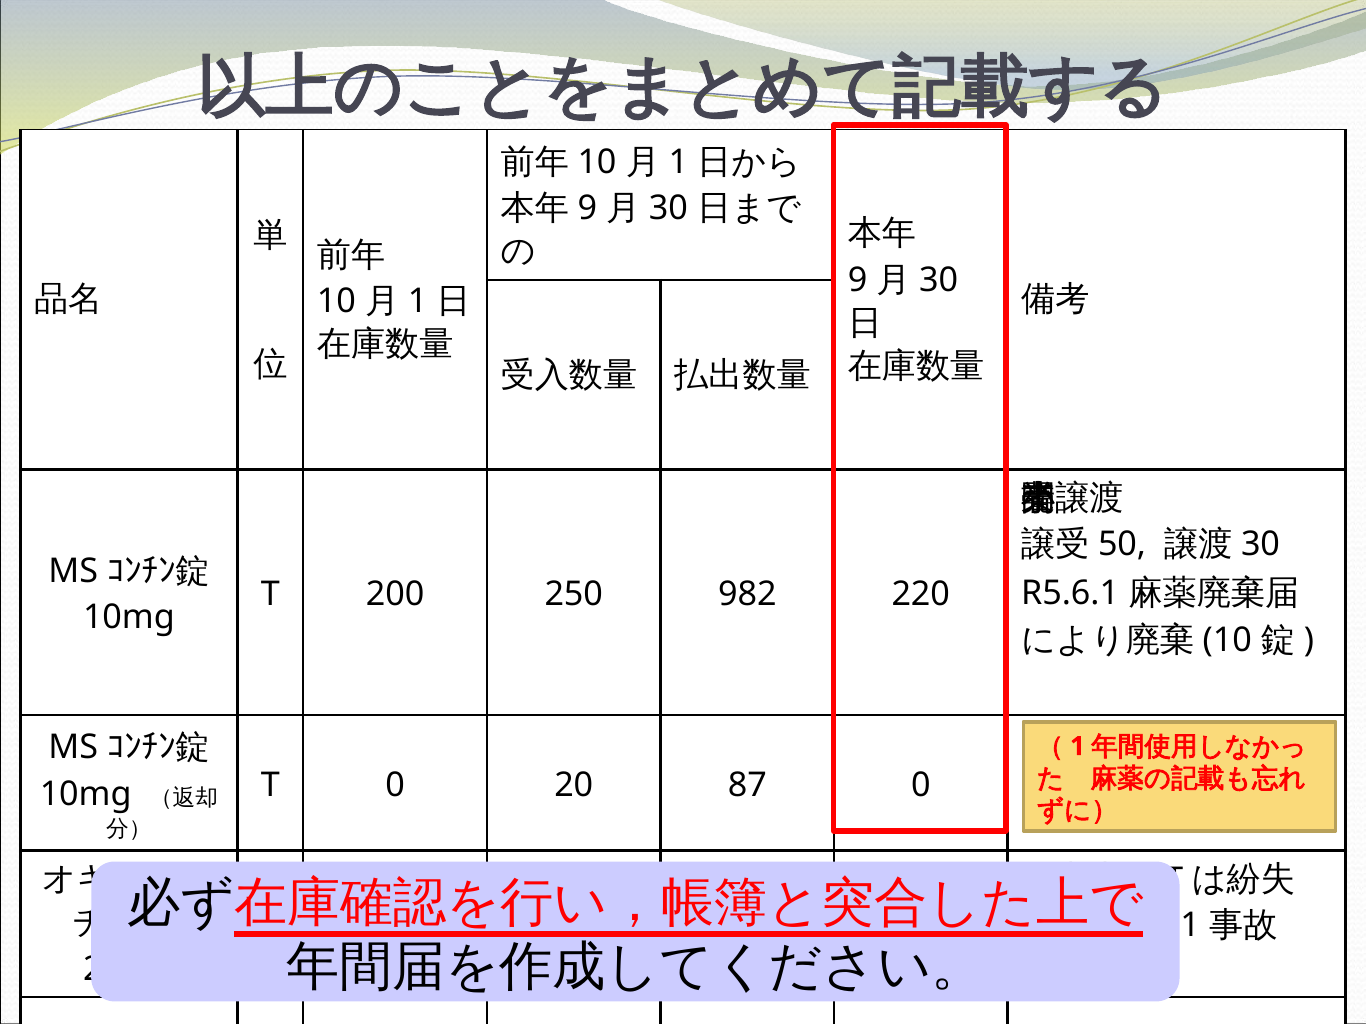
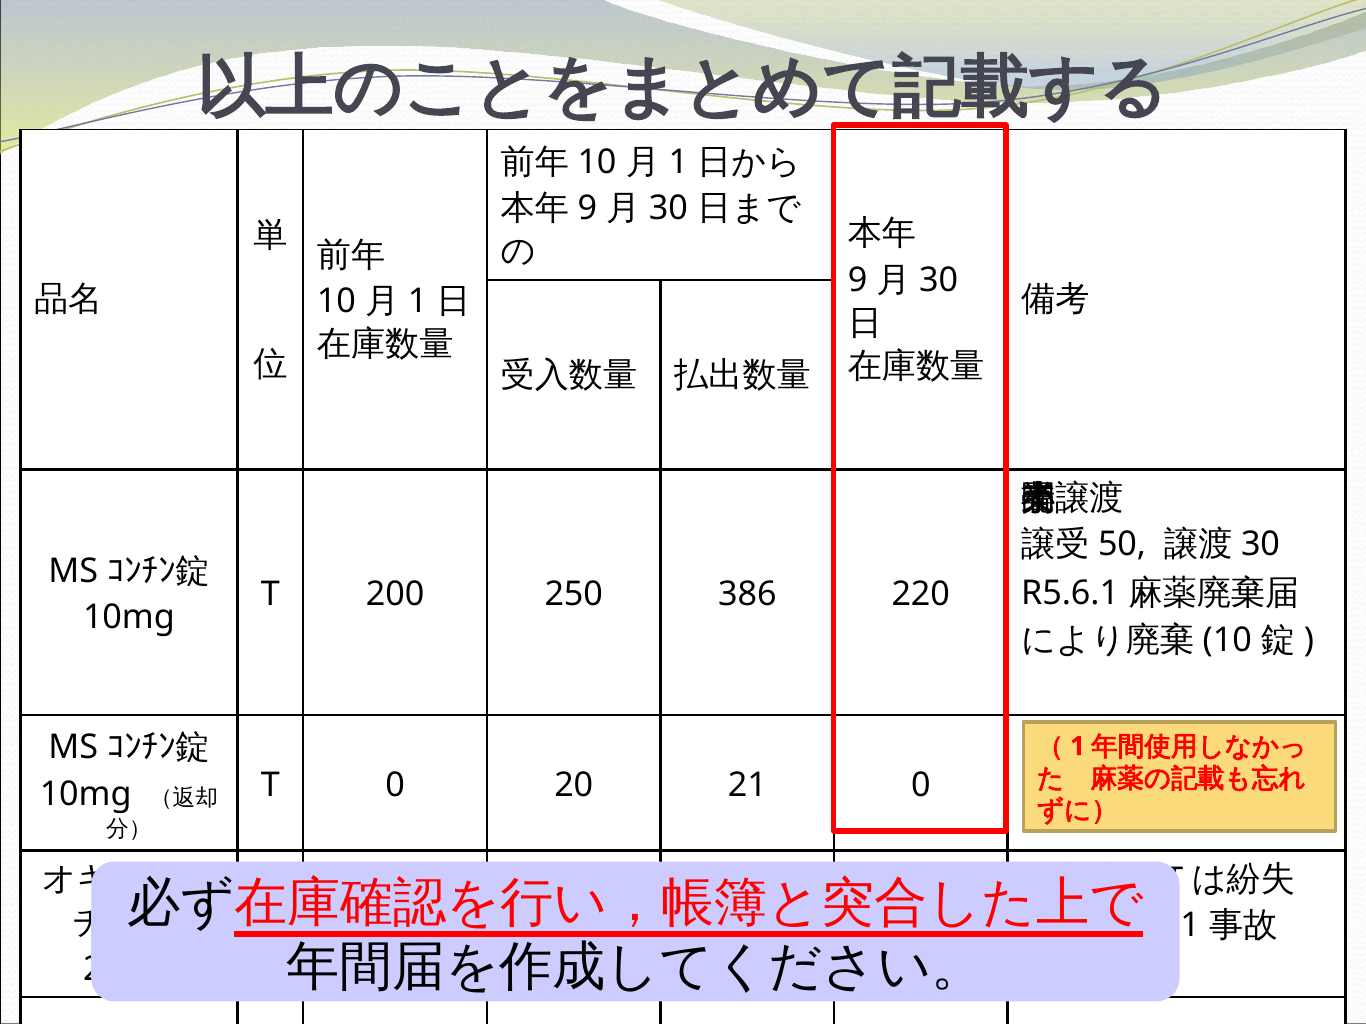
982: 982 -> 386 (747, 595)
87: 87 -> 21 (747, 785)
